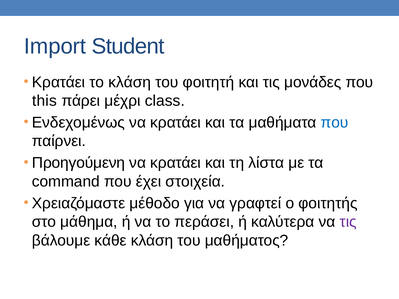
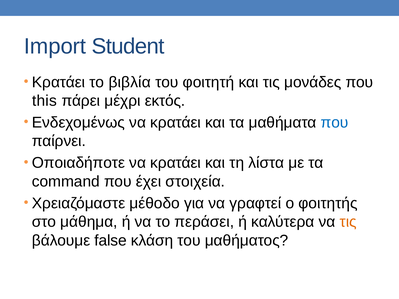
το κλάση: κλάση -> βιβλία (130, 82)
class: class -> εκτός (165, 101)
Προηγούμενη: Προηγούμενη -> Οποιαδήποτε (78, 163)
τις colour: purple -> orange (348, 222)
κάθε: κάθε -> false (111, 241)
